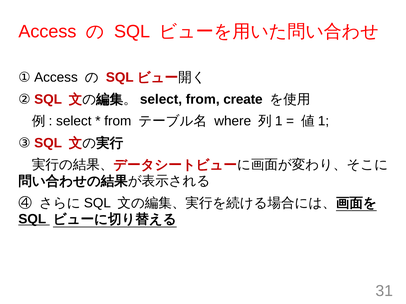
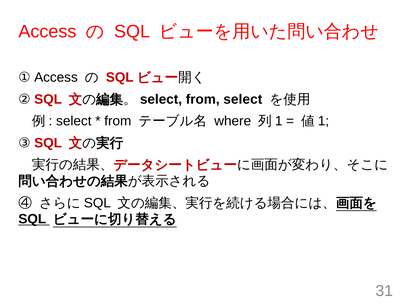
from create: create -> select (243, 99)
